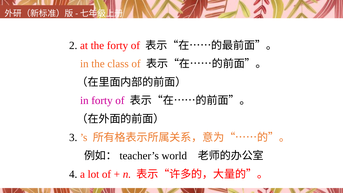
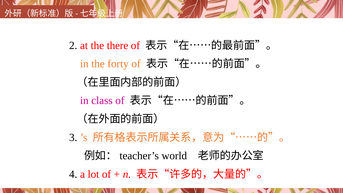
the forty: forty -> there (118, 45)
class: class -> forty (118, 64)
in forty: forty -> class (102, 101)
